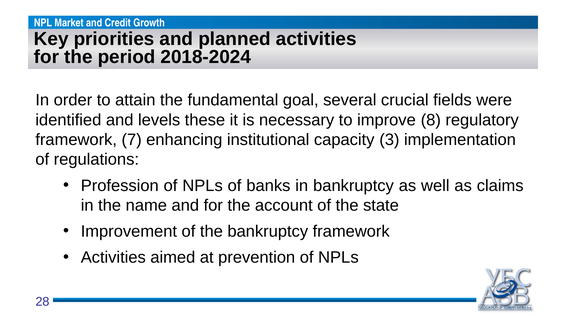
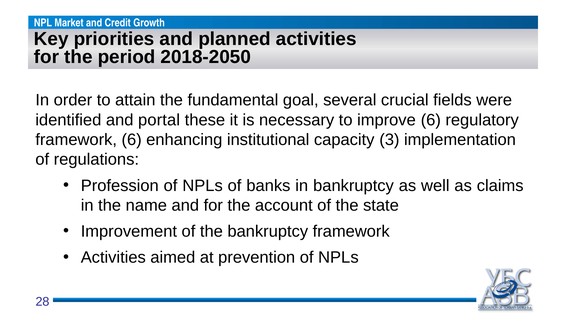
2018-2024: 2018-2024 -> 2018-2050 (206, 57)
levels: levels -> portal (159, 120)
improve 8: 8 -> 6 (431, 120)
framework 7: 7 -> 6 (132, 140)
